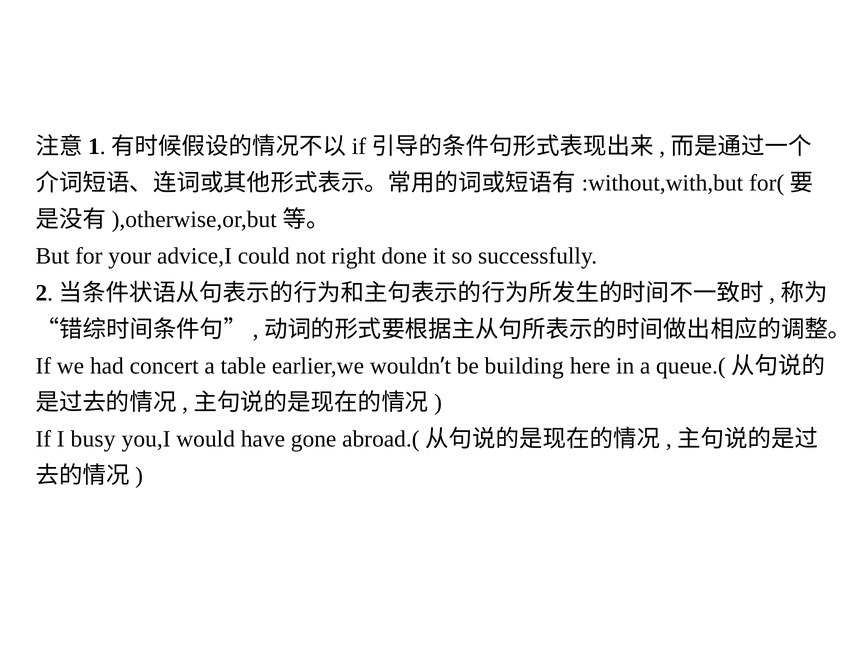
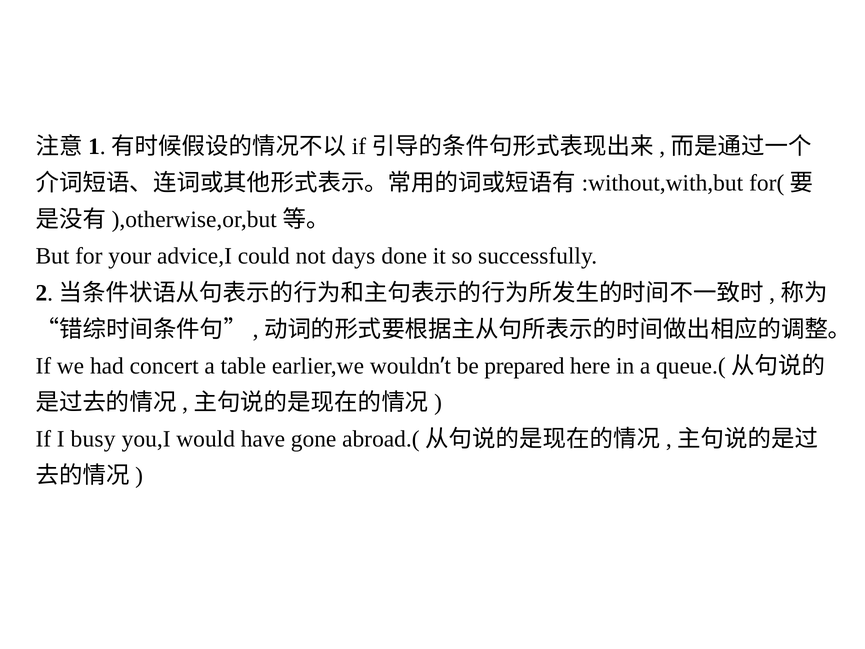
right: right -> days (353, 256)
building: building -> prepared (524, 366)
